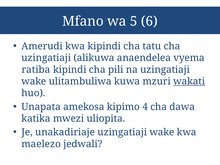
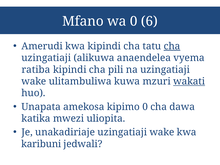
wa 5: 5 -> 0 (134, 21)
cha underline: none -> present (172, 46)
kipimo 4: 4 -> 0 (145, 107)
maelezo: maelezo -> karibuni (41, 144)
